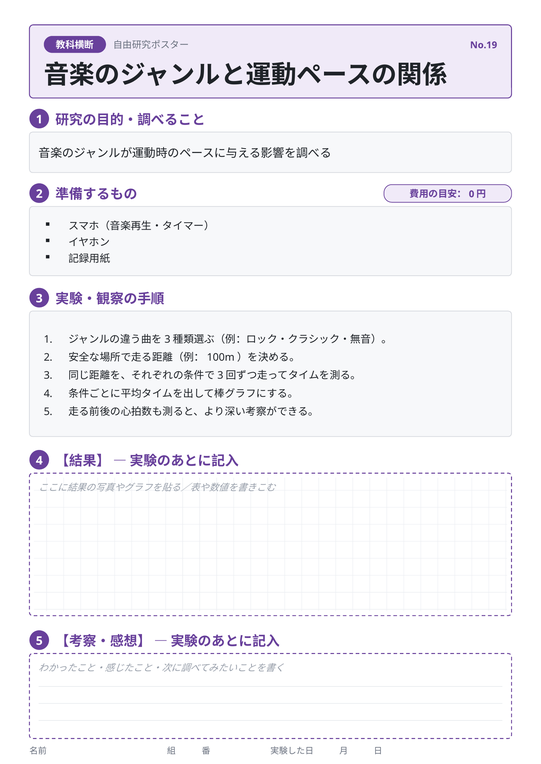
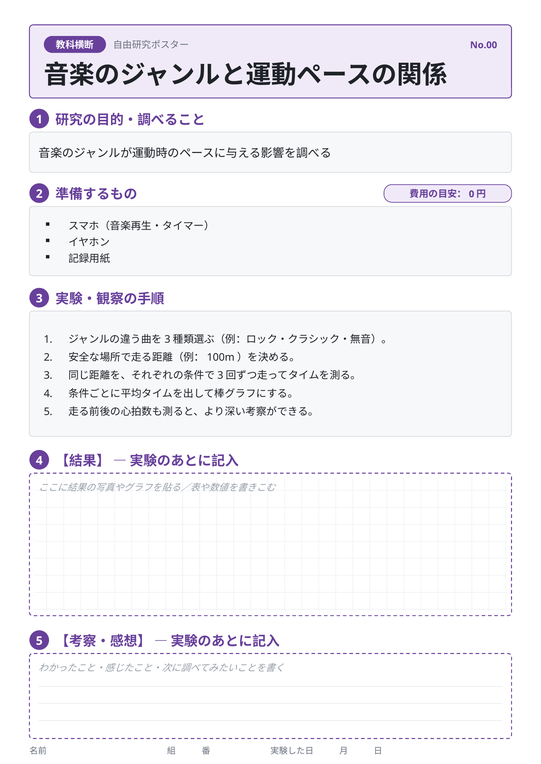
No.19: No.19 -> No.00 (484, 45)
